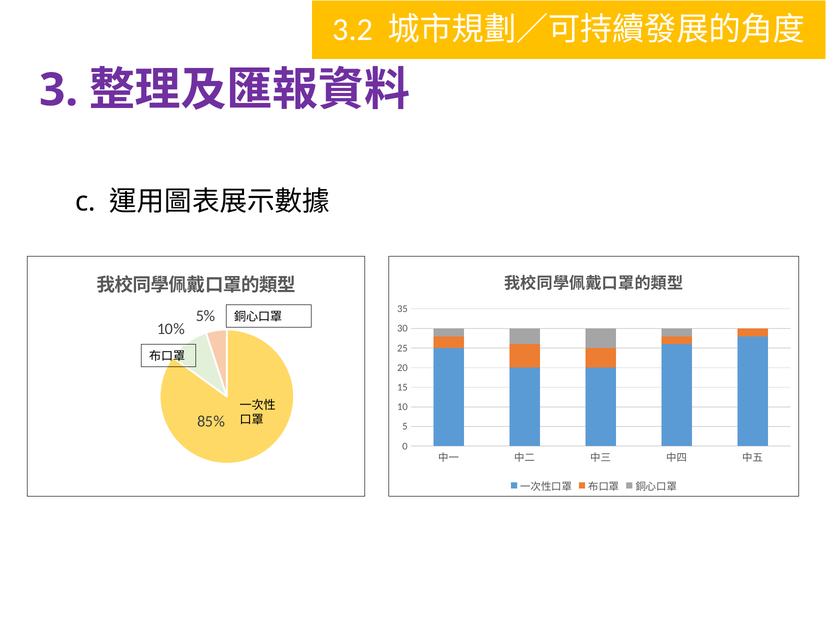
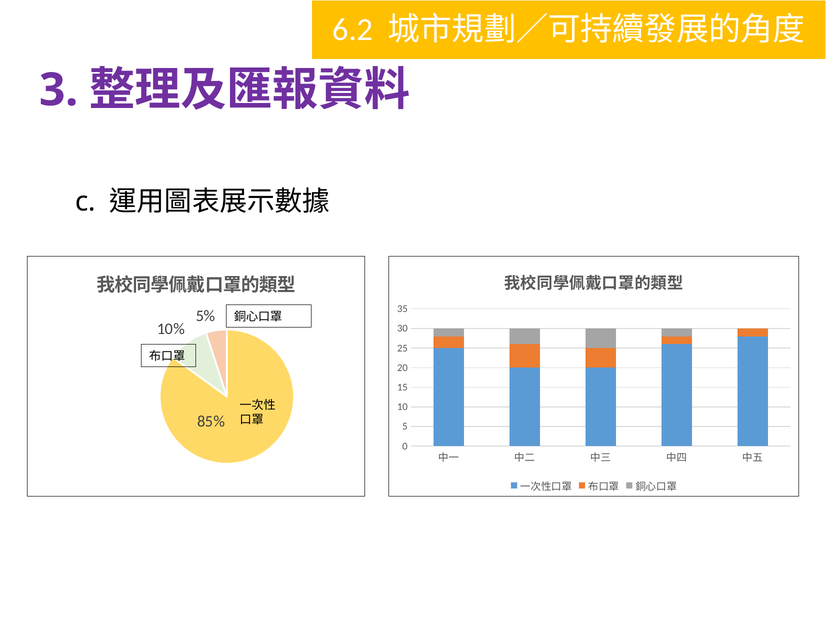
3.2: 3.2 -> 6.2 (353, 30)
